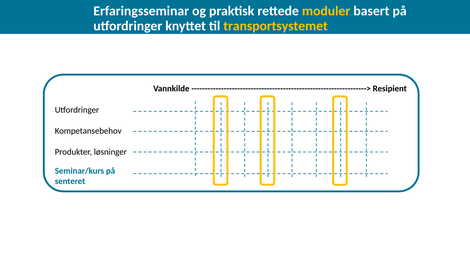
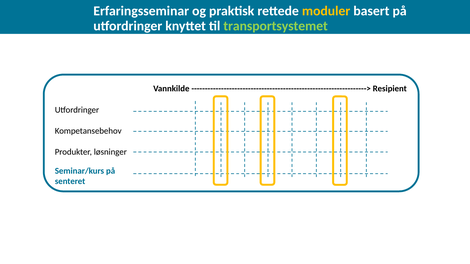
transportsystemet colour: yellow -> light green (276, 26)
